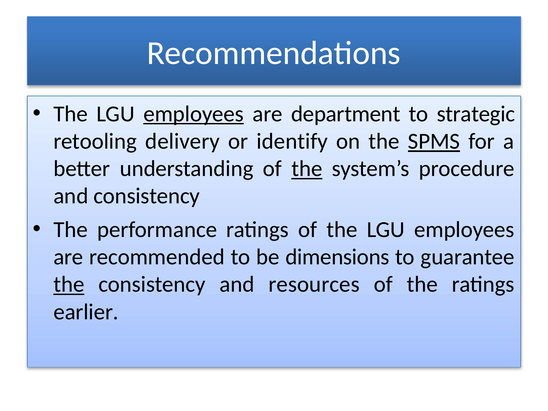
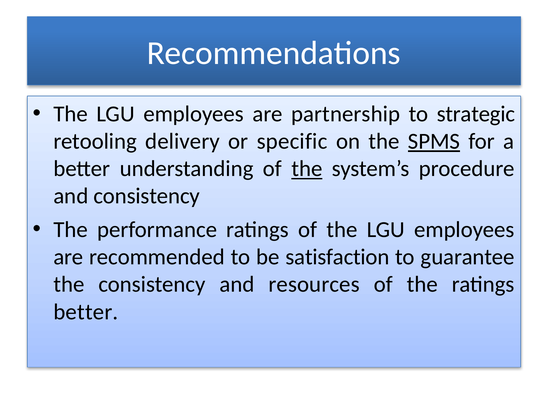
employees underline: present -> none (194, 114)
department: department -> partnership (346, 114)
identify: identify -> specific (292, 141)
dimensions: dimensions -> satisfaction (337, 257)
the underline: present -> none (69, 284)
earlier: earlier -> better (86, 312)
